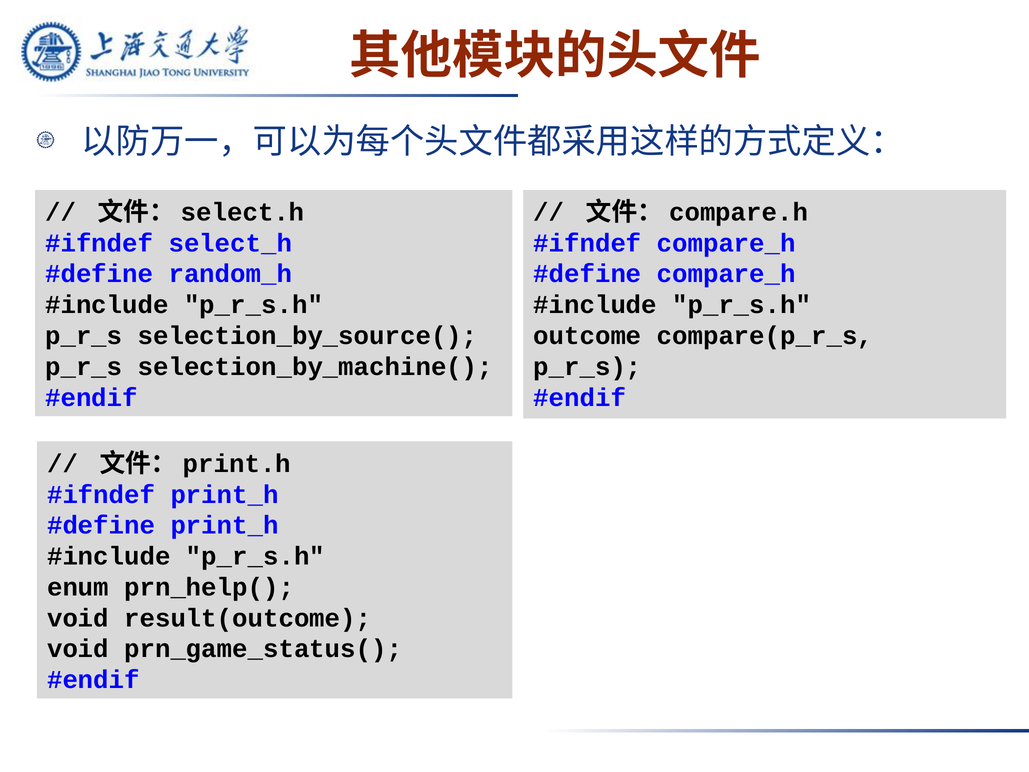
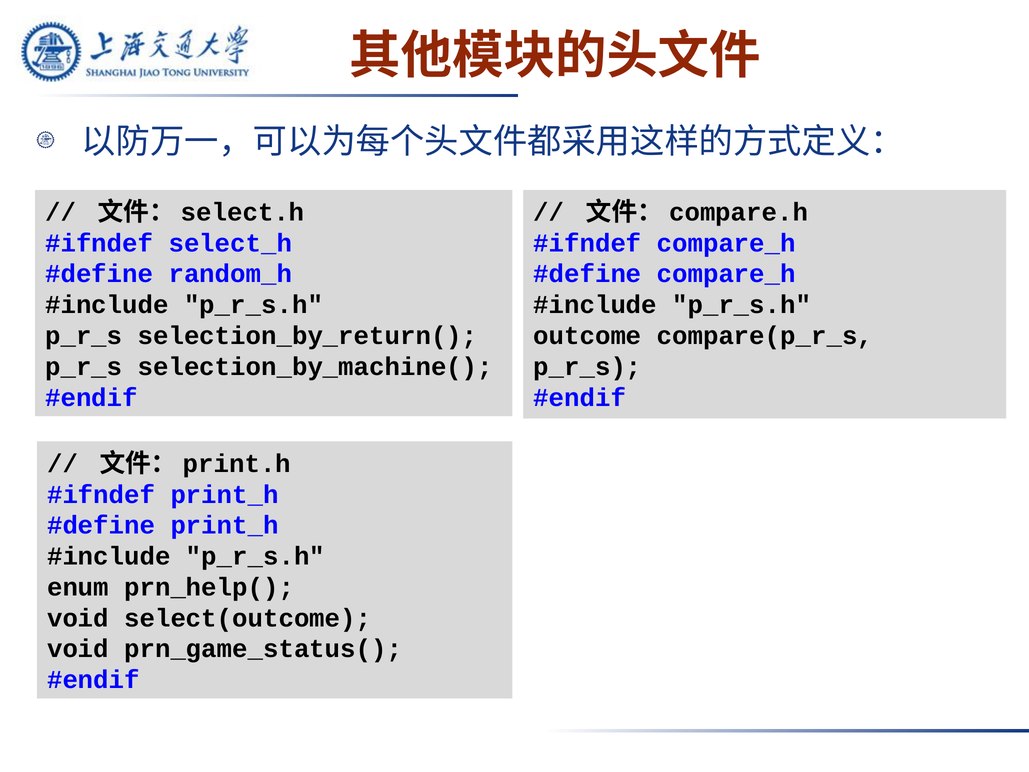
selection_by_source(: selection_by_source( -> selection_by_return( (308, 336)
result(outcome: result(outcome -> select(outcome (248, 618)
